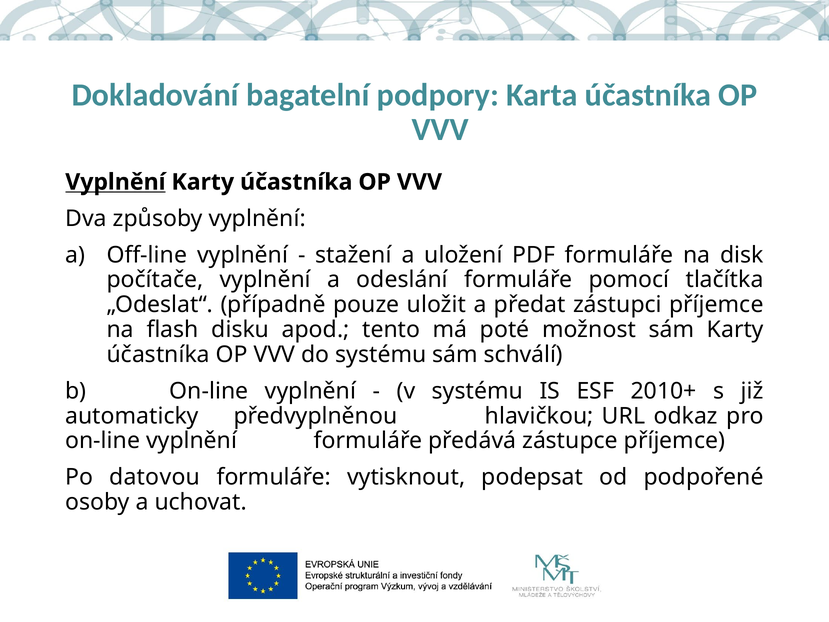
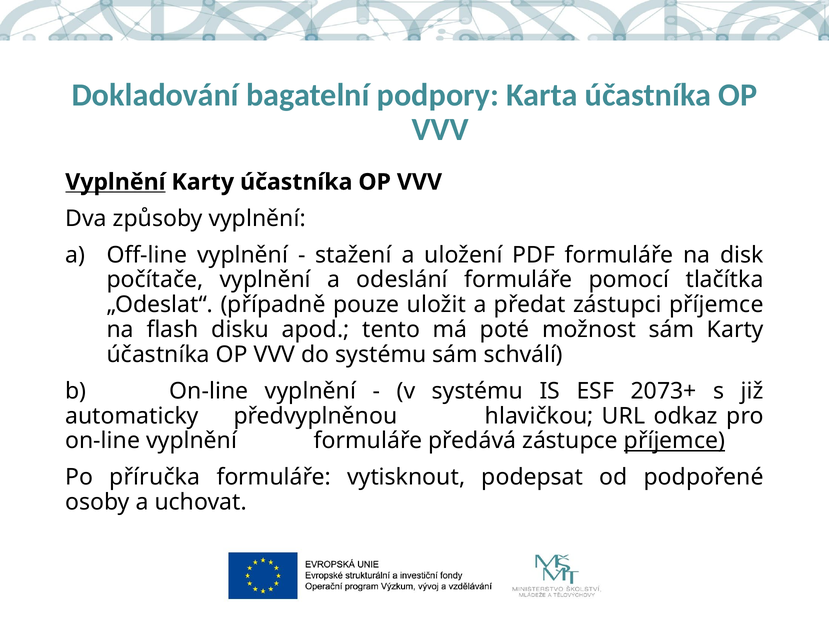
2010+: 2010+ -> 2073+ (664, 391)
příjemce underline: none -> present (674, 441)
datovou: datovou -> příručka (155, 477)
